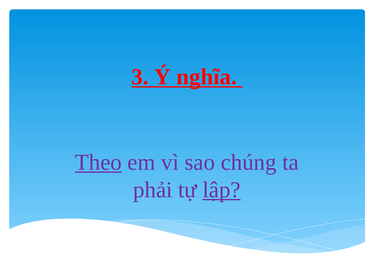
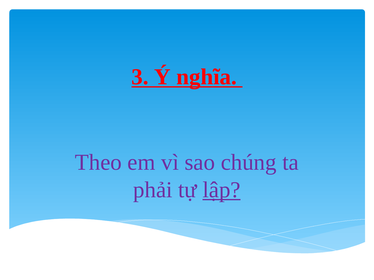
Theo underline: present -> none (98, 163)
